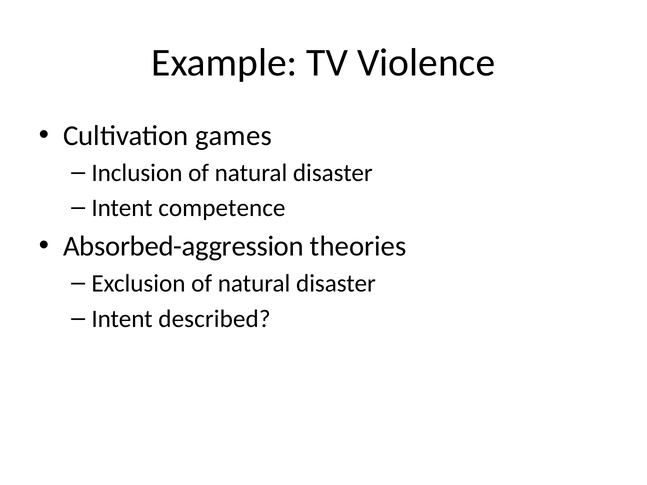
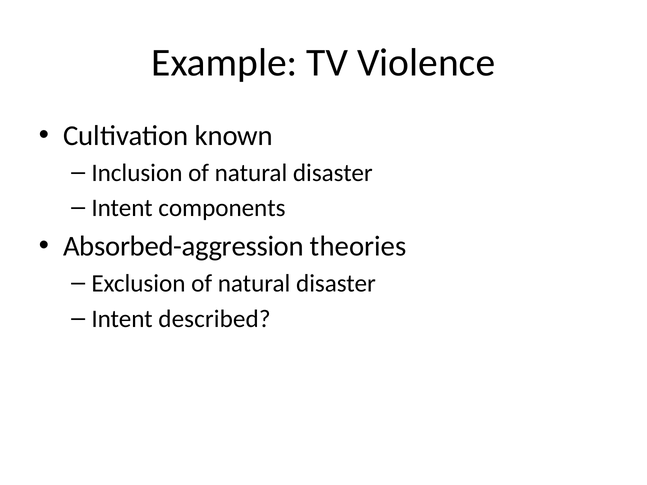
games: games -> known (234, 136)
competence: competence -> components (222, 208)
